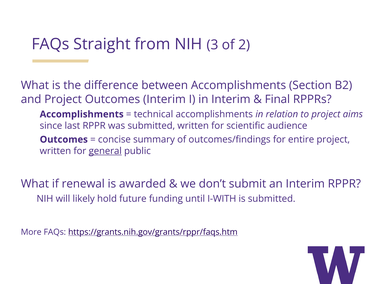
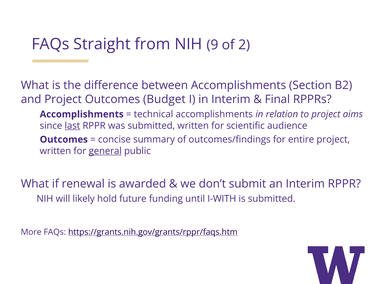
3: 3 -> 9 (213, 45)
Outcomes Interim: Interim -> Budget (164, 99)
last underline: none -> present (72, 125)
